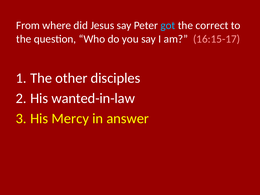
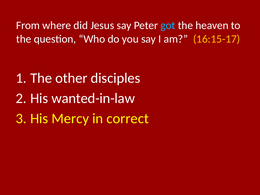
correct: correct -> heaven (212, 25)
16:15-17 colour: pink -> yellow (217, 39)
answer: answer -> correct (128, 119)
